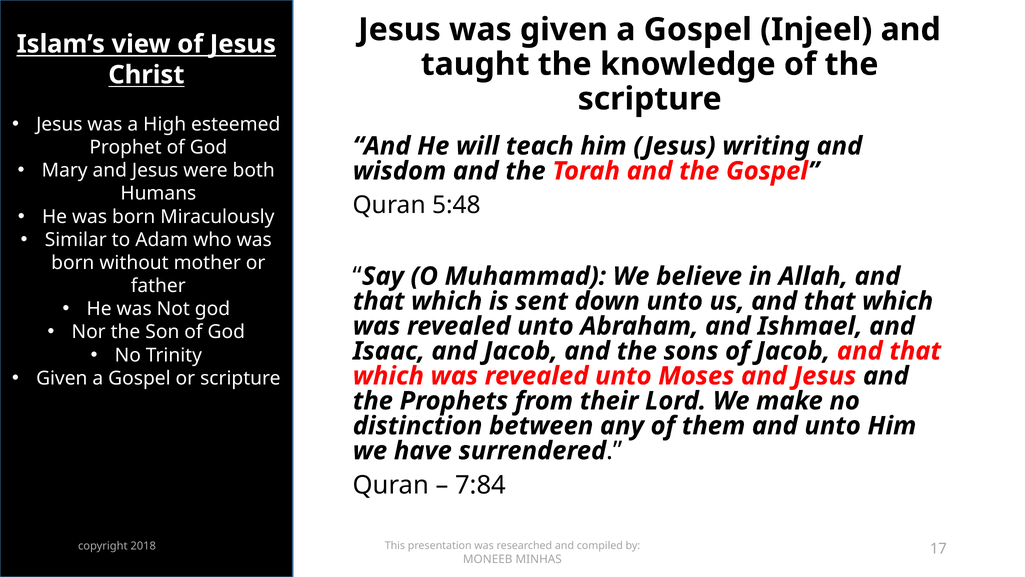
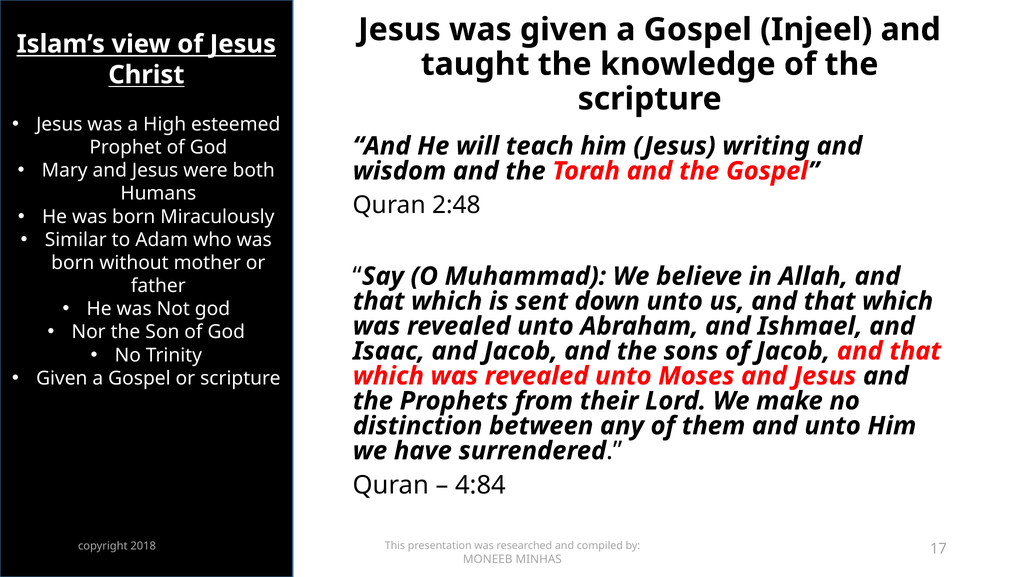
5:48: 5:48 -> 2:48 (456, 205)
7:84: 7:84 -> 4:84 (480, 485)
